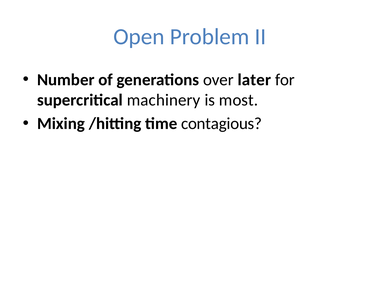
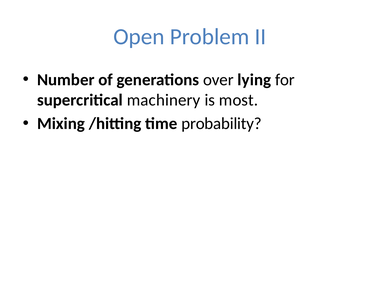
later: later -> lying (254, 80)
contagious: contagious -> probability (222, 124)
